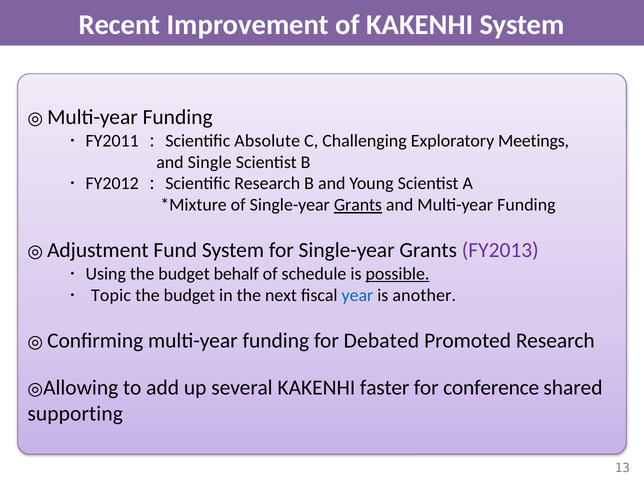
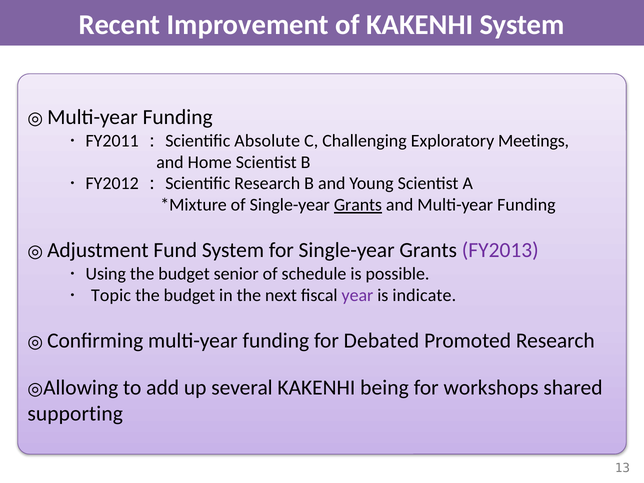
Single: Single -> Home (210, 162)
behalf: behalf -> senior (236, 274)
possible underline: present -> none (398, 274)
year colour: blue -> purple (357, 295)
another: another -> indicate (424, 295)
faster: faster -> being (384, 388)
conference: conference -> workshops (491, 388)
